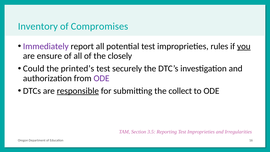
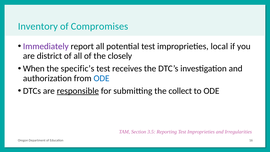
rules: rules -> local (219, 46)
you underline: present -> none (244, 46)
ensure: ensure -> district (49, 56)
Could: Could -> When (34, 69)
printed’s: printed’s -> specific’s (78, 69)
securely: securely -> receives (127, 69)
ODE colour: purple -> blue (102, 78)
